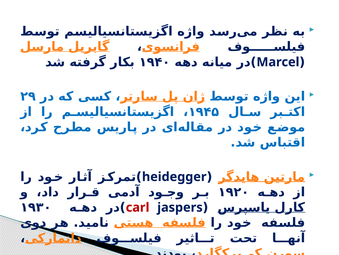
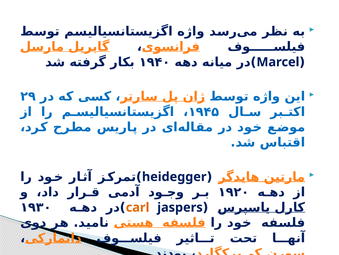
carl colour: red -> orange (138, 207)
